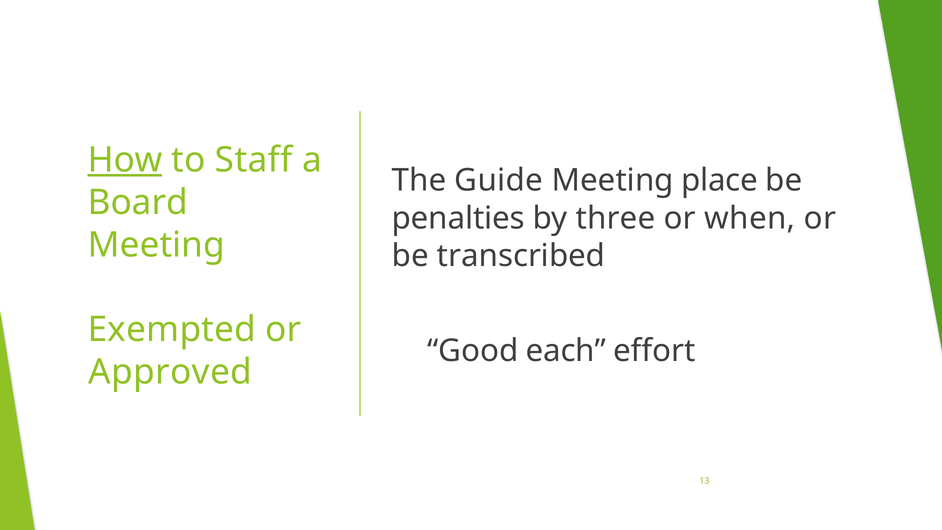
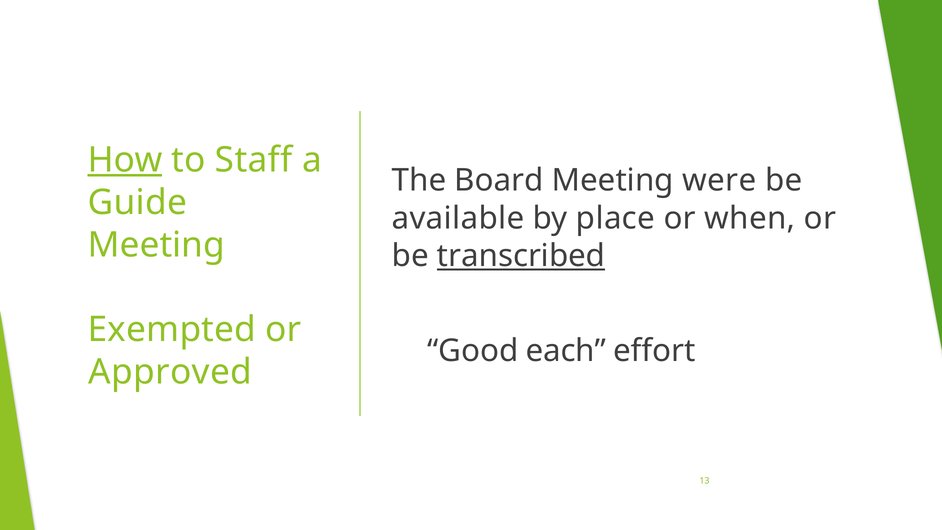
Guide: Guide -> Board (499, 181)
place: place -> were (719, 181)
Board: Board -> Guide (138, 202)
penalties: penalties -> available (458, 218)
three: three -> place (616, 218)
transcribed underline: none -> present (521, 256)
